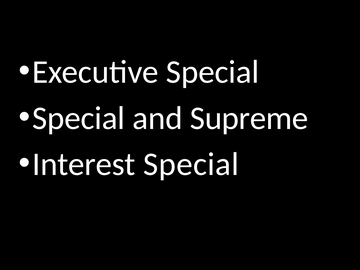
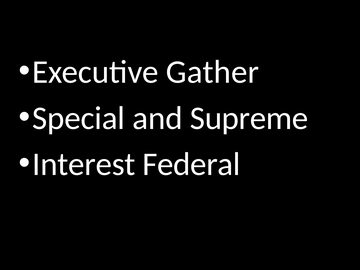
Executive Special: Special -> Gather (213, 72)
Interest Special: Special -> Federal (191, 164)
